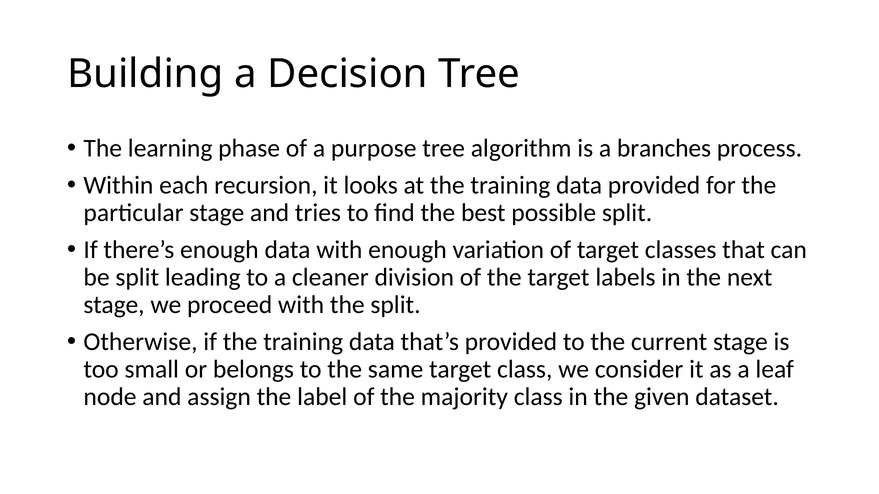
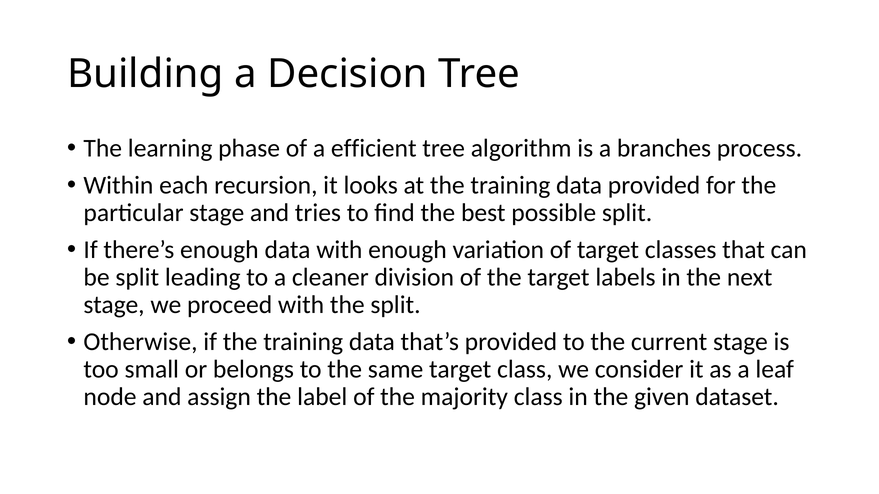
purpose: purpose -> efficient (374, 149)
